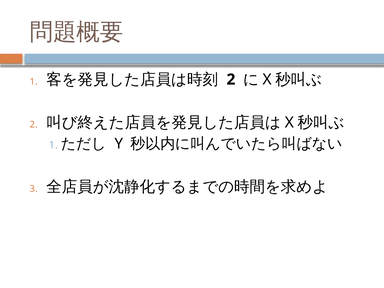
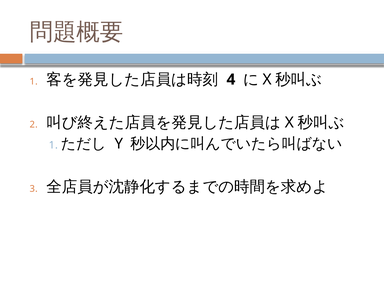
2: 2 -> 4 (231, 79)
